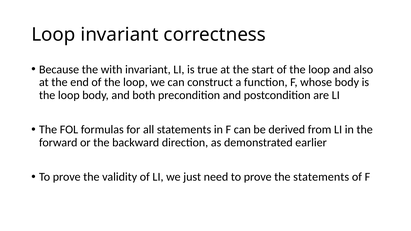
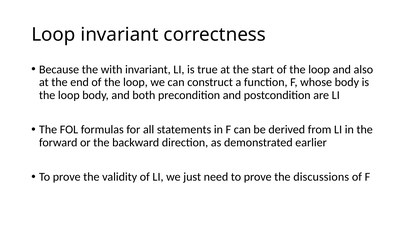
the statements: statements -> discussions (321, 177)
